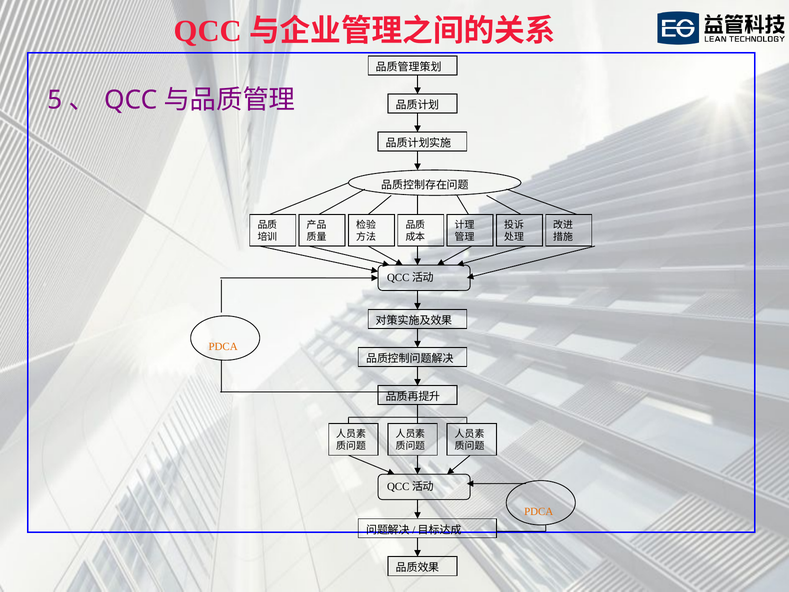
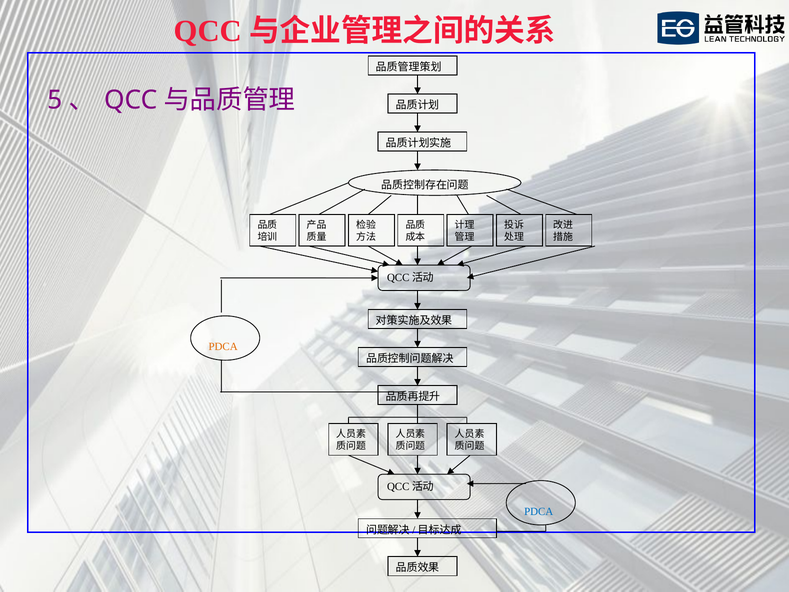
PDCA colour: orange -> blue (539, 511)
